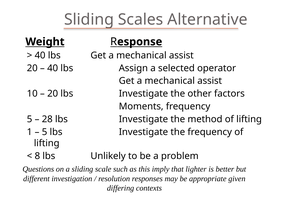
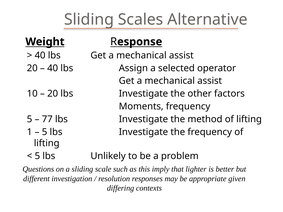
28: 28 -> 77 (47, 119)
8: 8 -> 5 (37, 156)
